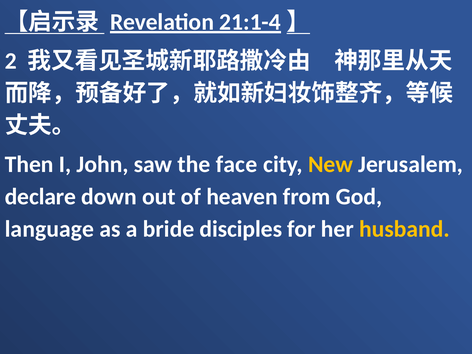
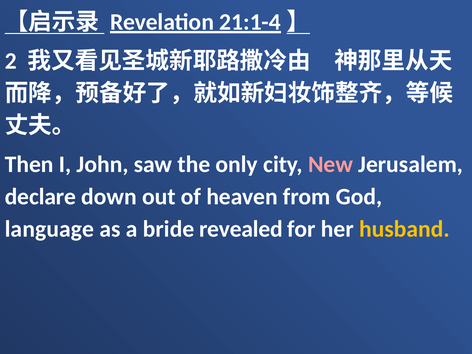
face: face -> only (237, 164)
New colour: yellow -> pink (331, 164)
disciples: disciples -> revealed (241, 229)
